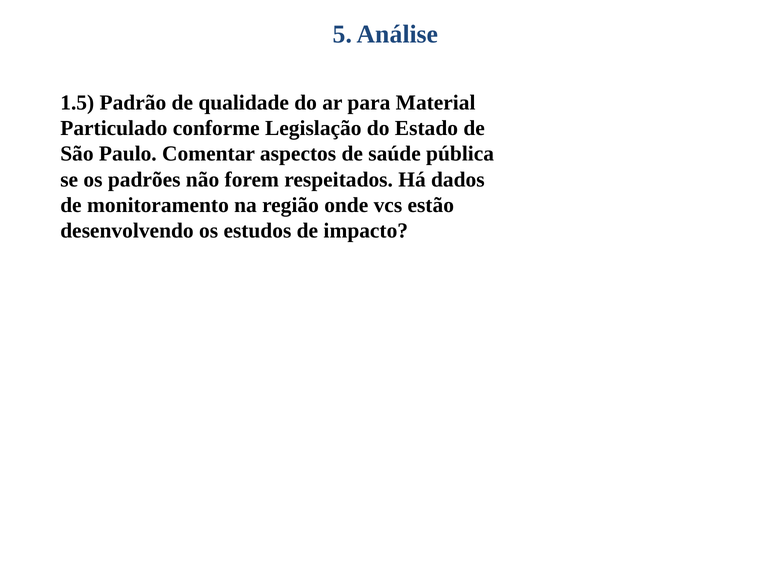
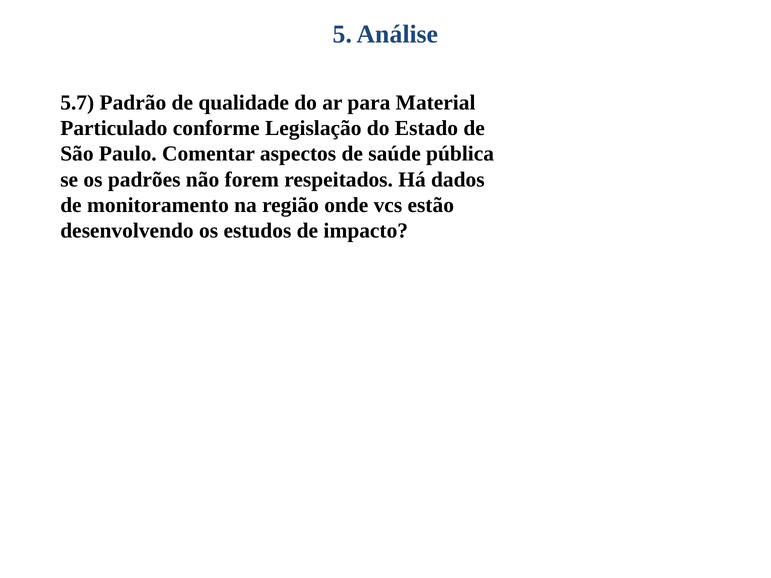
1.5: 1.5 -> 5.7 (77, 102)
